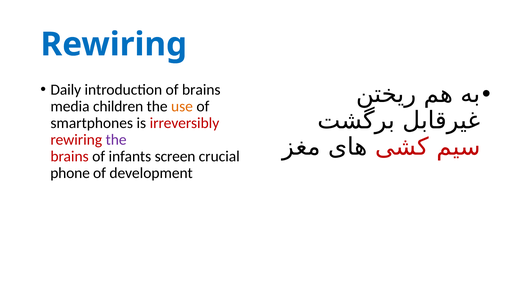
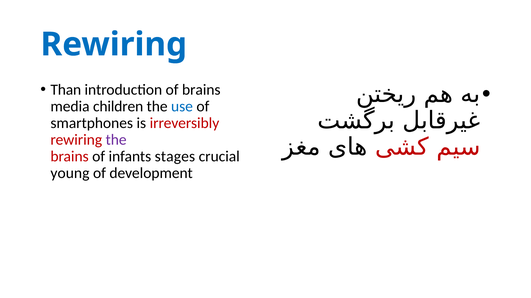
Daily: Daily -> Than (66, 90)
use colour: orange -> blue (182, 107)
screen: screen -> stages (175, 157)
phone: phone -> young (70, 173)
